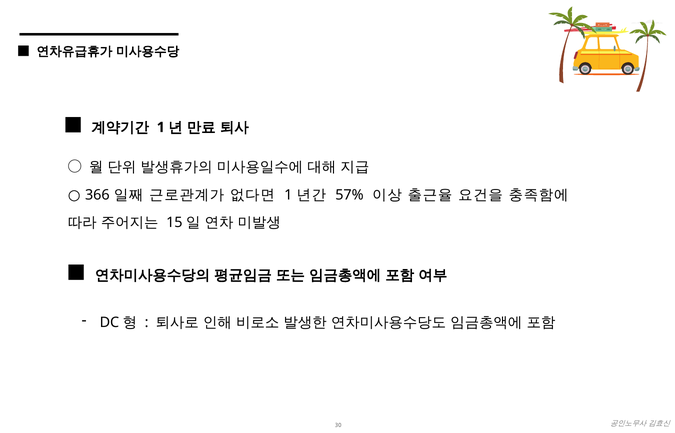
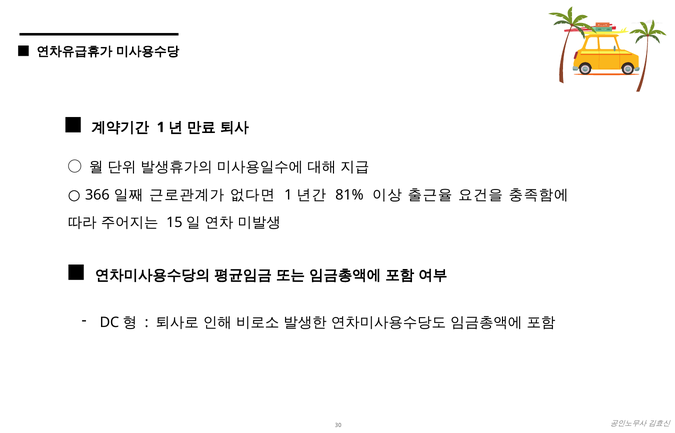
57%: 57% -> 81% (349, 195)
